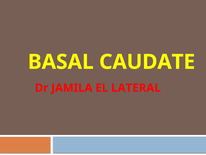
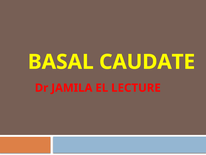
LATERAL: LATERAL -> LECTURE (136, 88)
